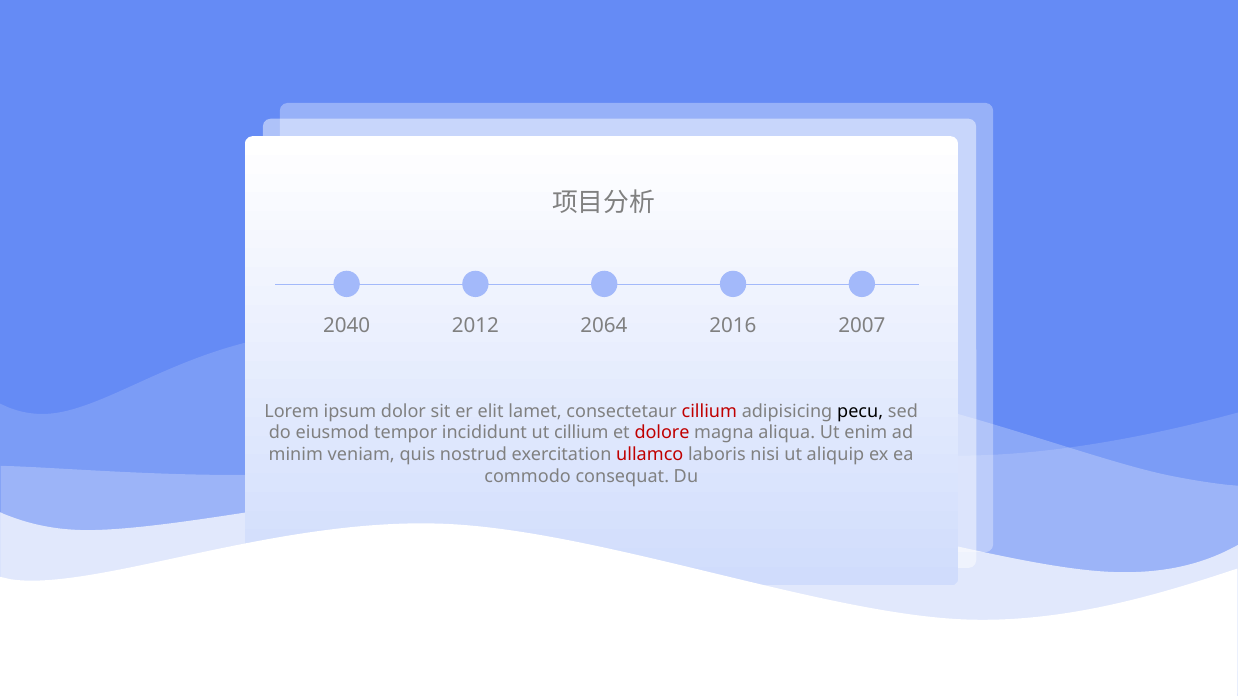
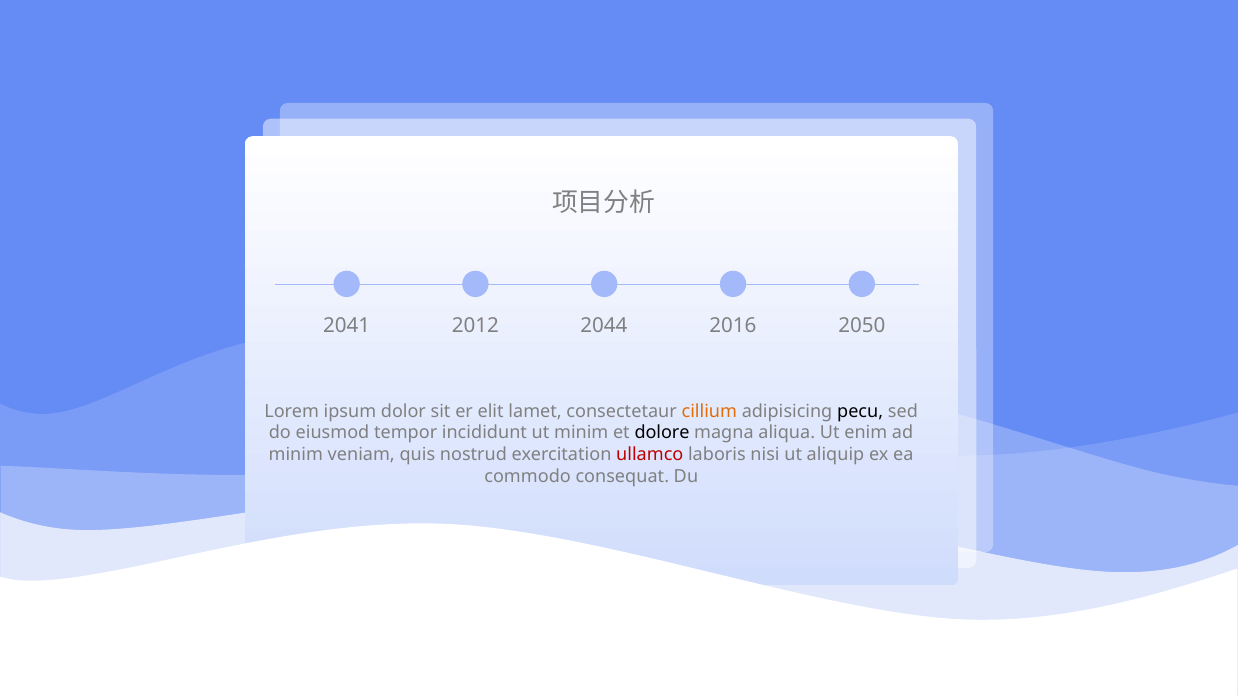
2040: 2040 -> 2041 (347, 326)
2064: 2064 -> 2044 (604, 326)
2007: 2007 -> 2050 (862, 326)
cillium colour: red -> orange (709, 412)
ut cillium: cillium -> minim (581, 433)
dolore colour: red -> black (662, 433)
